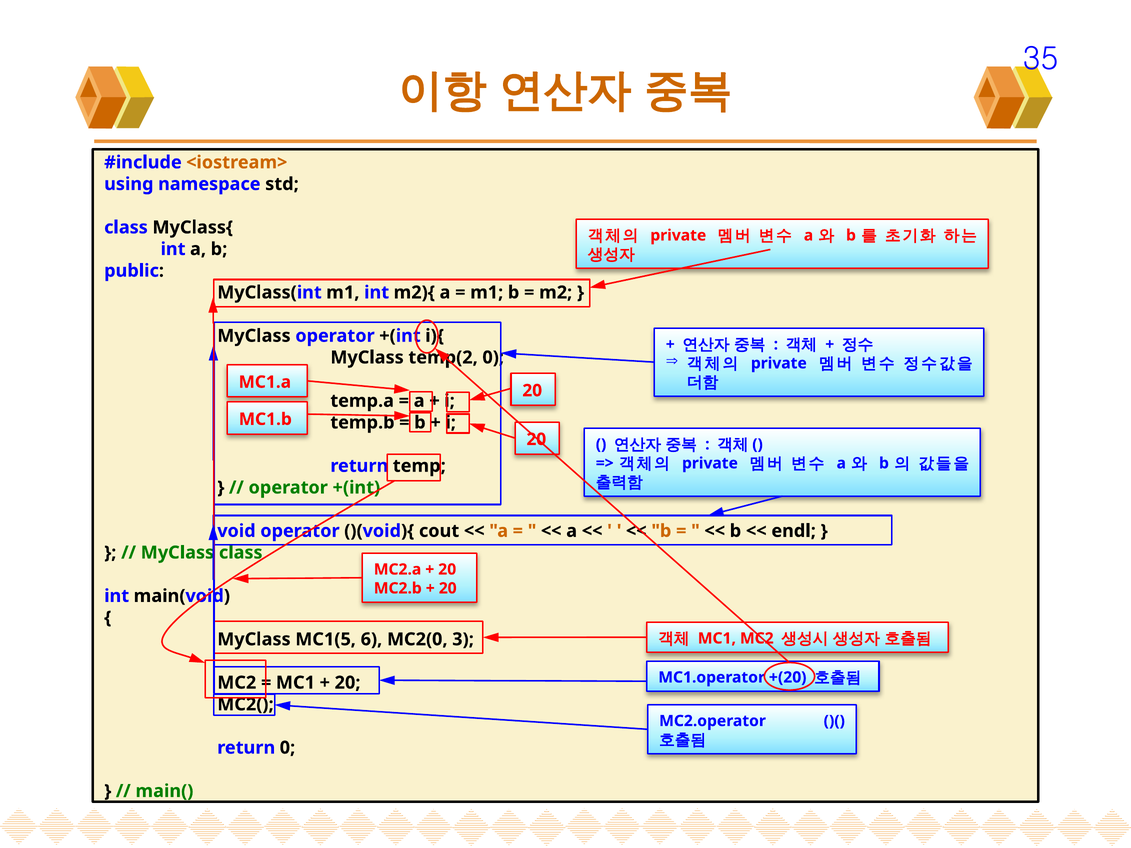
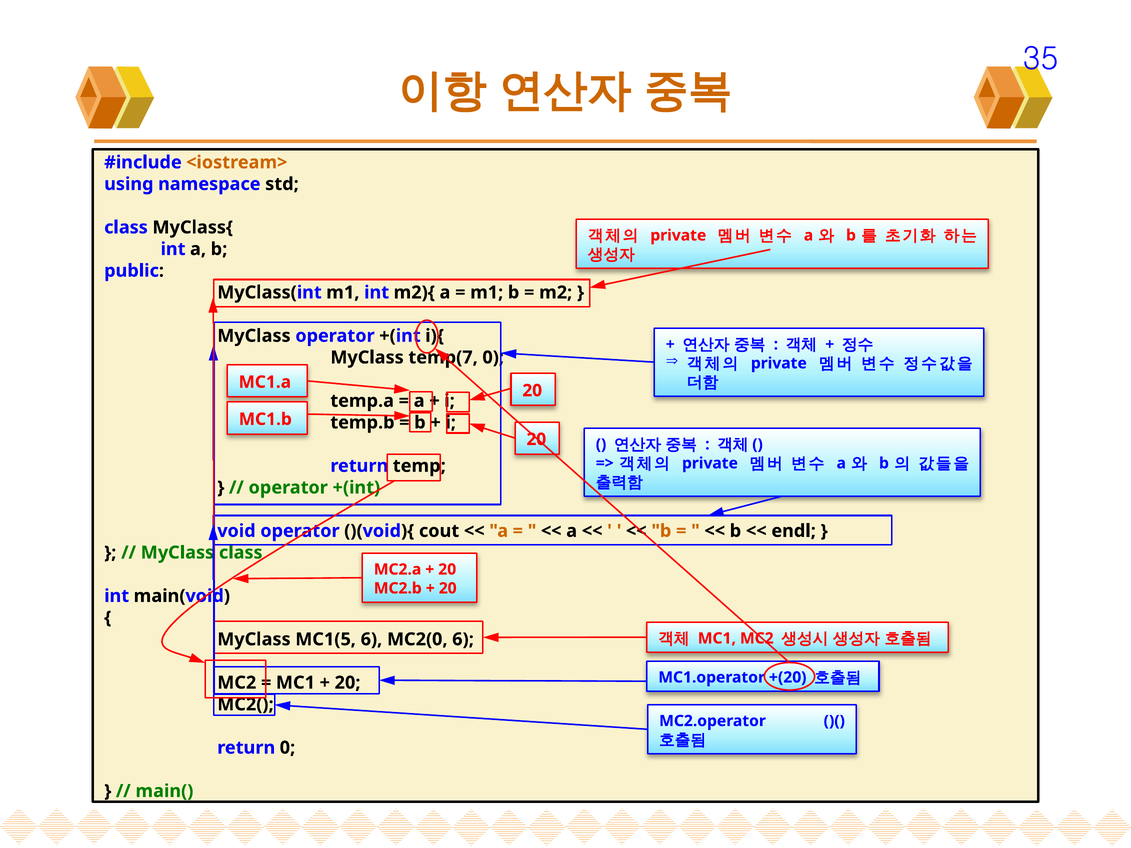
temp(2: temp(2 -> temp(7 (443, 358)
MC2(0 3: 3 -> 6 (463, 640)
